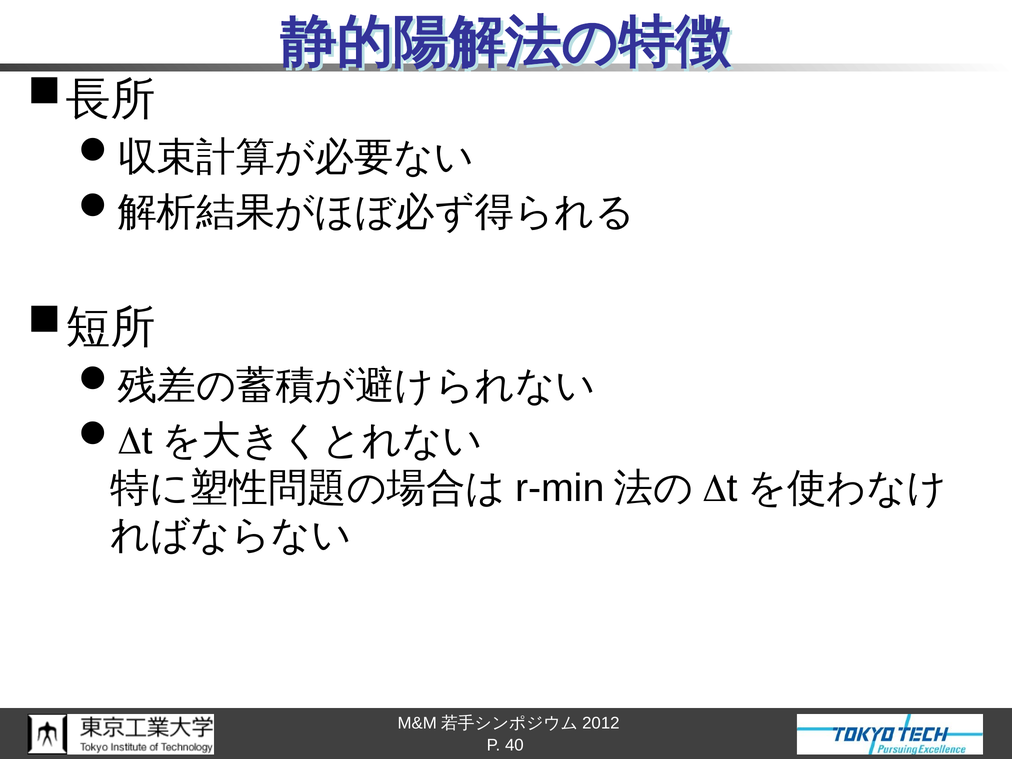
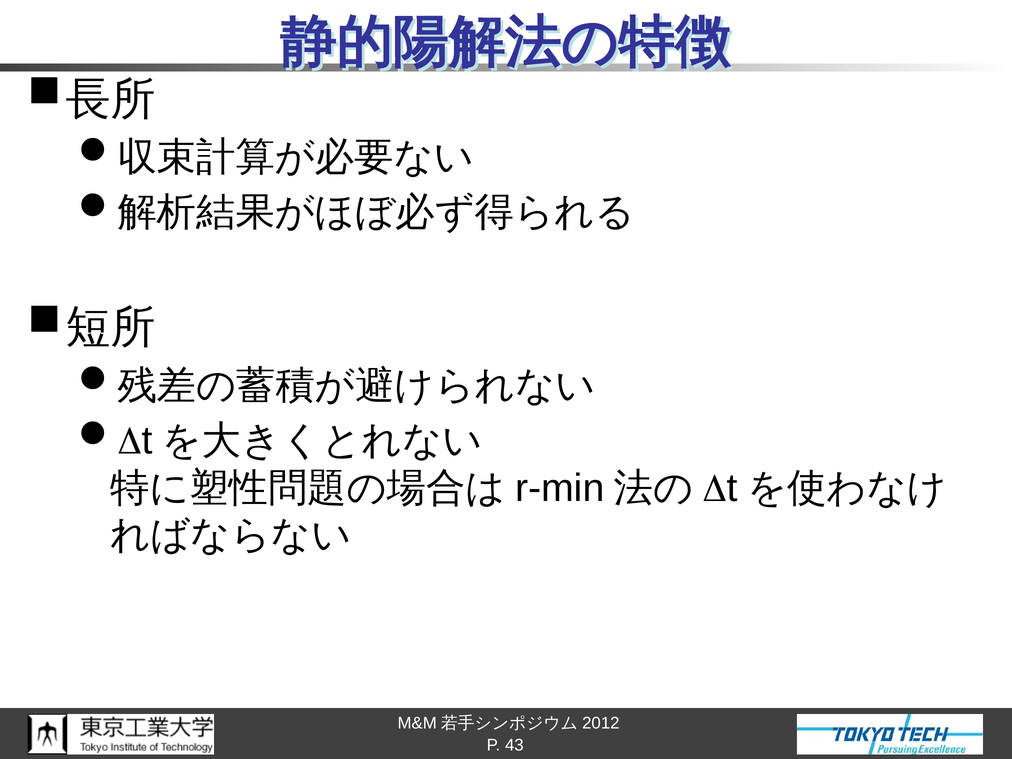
40: 40 -> 43 (514, 745)
